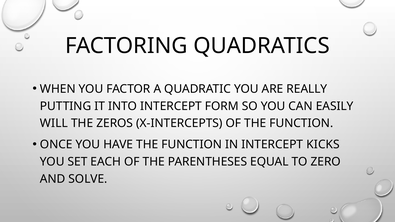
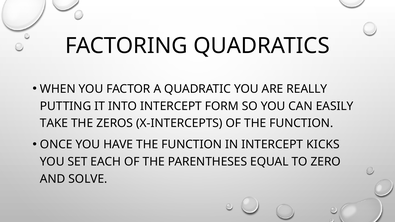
WILL: WILL -> TAKE (54, 123)
